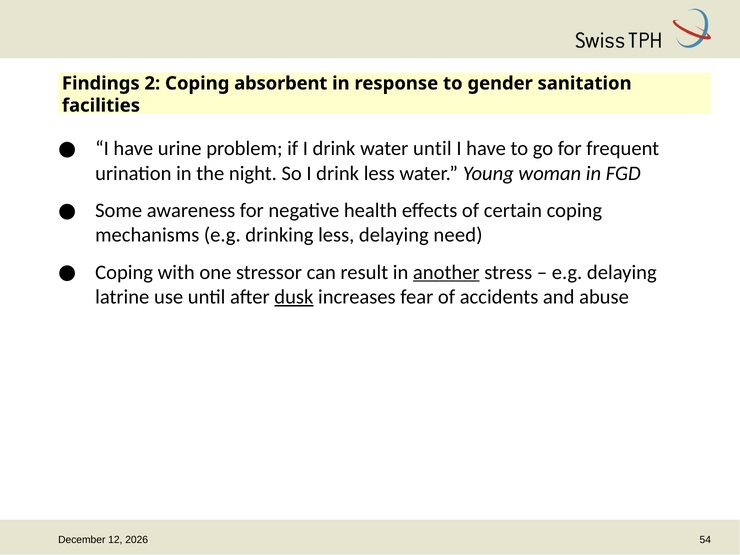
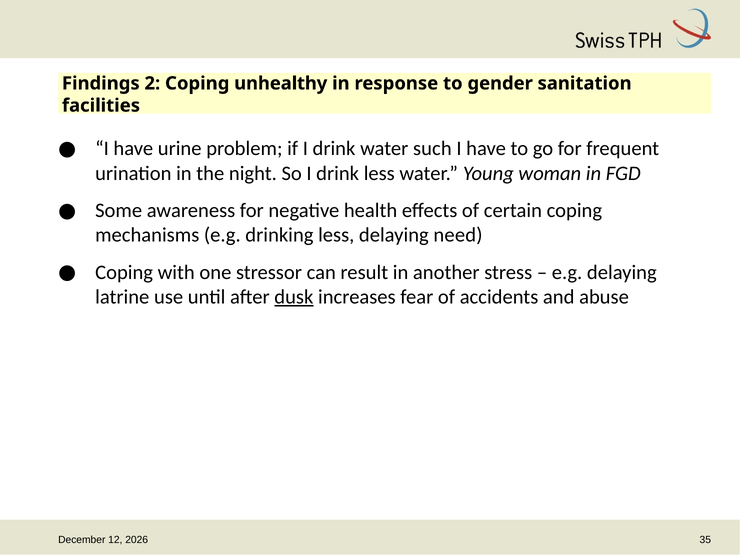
absorbent: absorbent -> unhealthy (281, 83)
water until: until -> such (432, 149)
another underline: present -> none (446, 272)
54: 54 -> 35 (705, 540)
